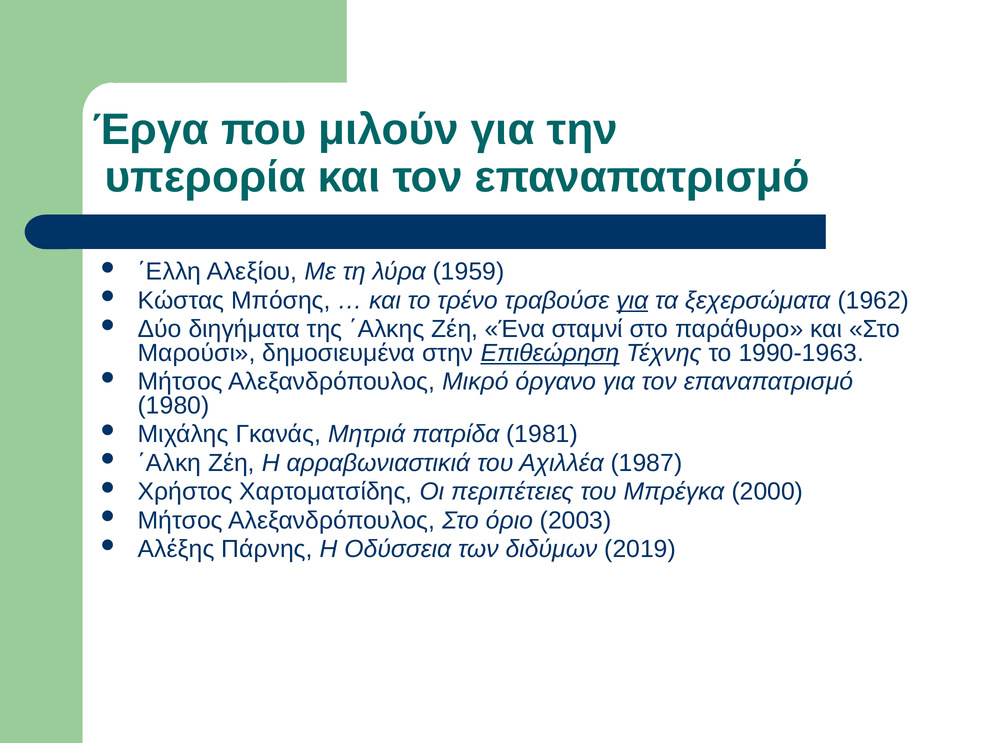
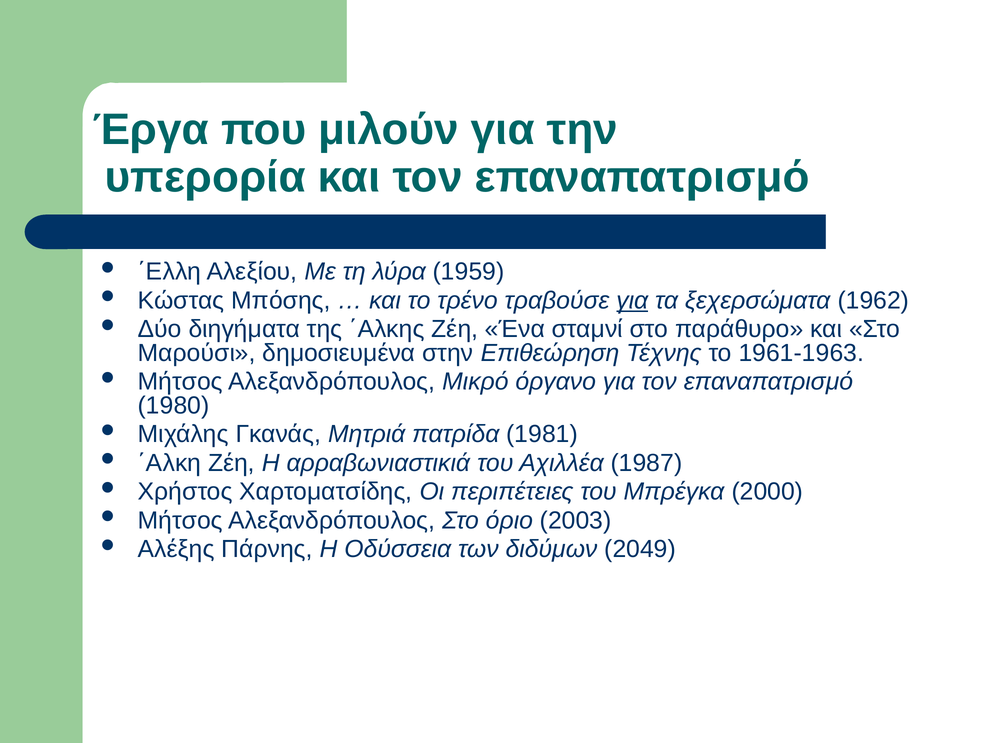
Επιθεώρηση underline: present -> none (550, 353)
1990-1963: 1990-1963 -> 1961-1963 (801, 353)
2019: 2019 -> 2049 (640, 549)
